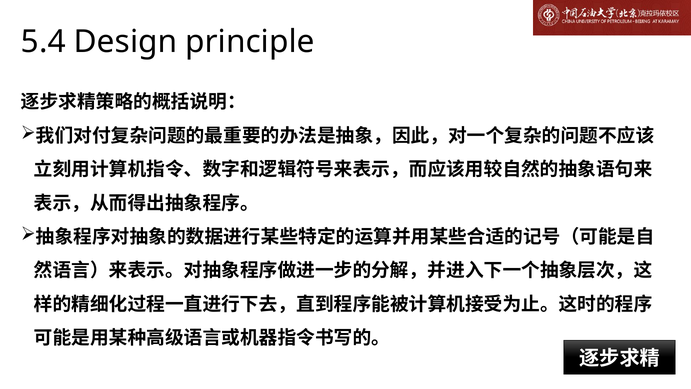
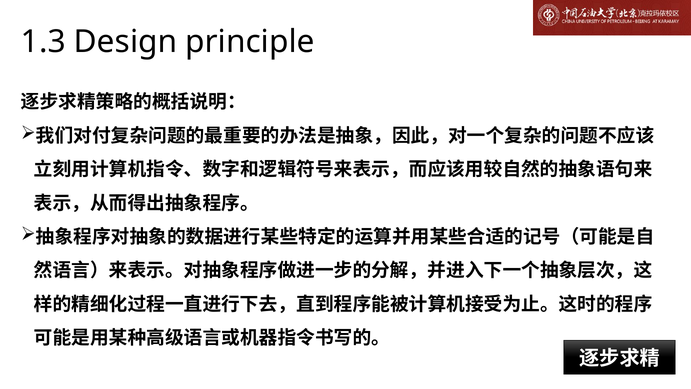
5.4: 5.4 -> 1.3 (43, 42)
